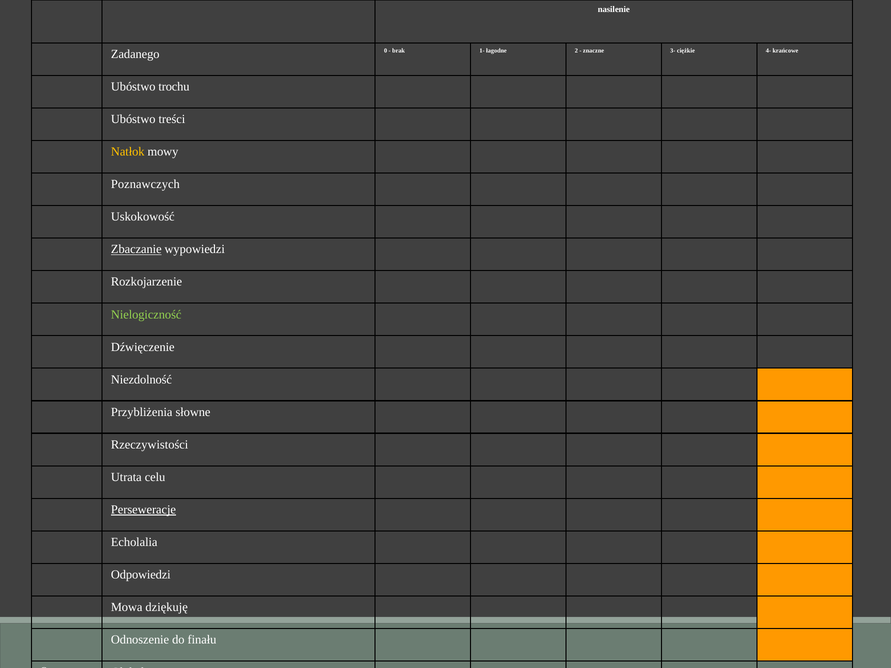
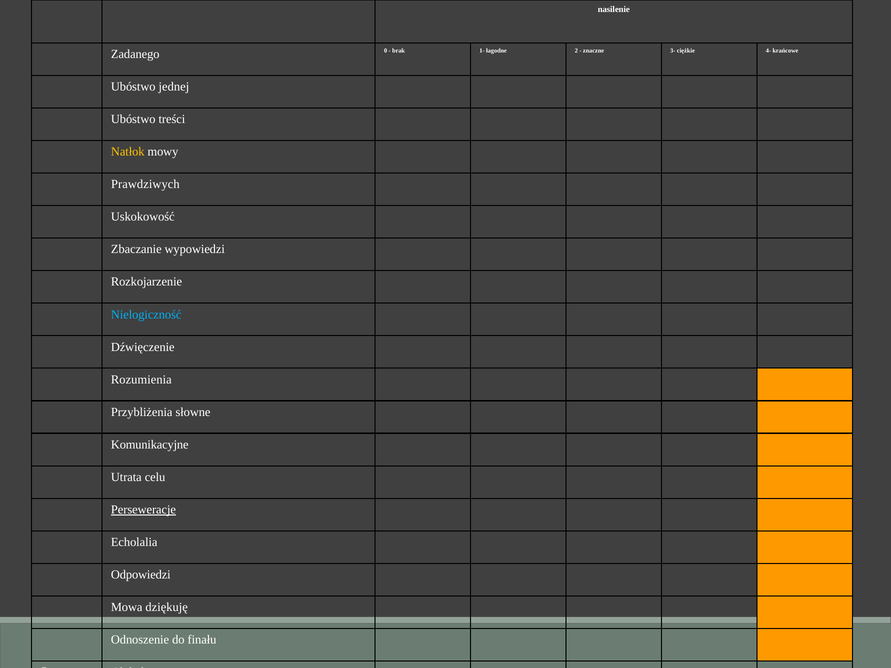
trochu: trochu -> jednej (174, 87)
Poznawczych: Poznawczych -> Prawdziwych (145, 184)
Zbaczanie underline: present -> none (136, 249)
Nielogiczność colour: light green -> light blue (146, 315)
Niezdolność: Niezdolność -> Rozumienia (141, 380)
Rzeczywistości: Rzeczywistości -> Komunikacyjne (150, 445)
